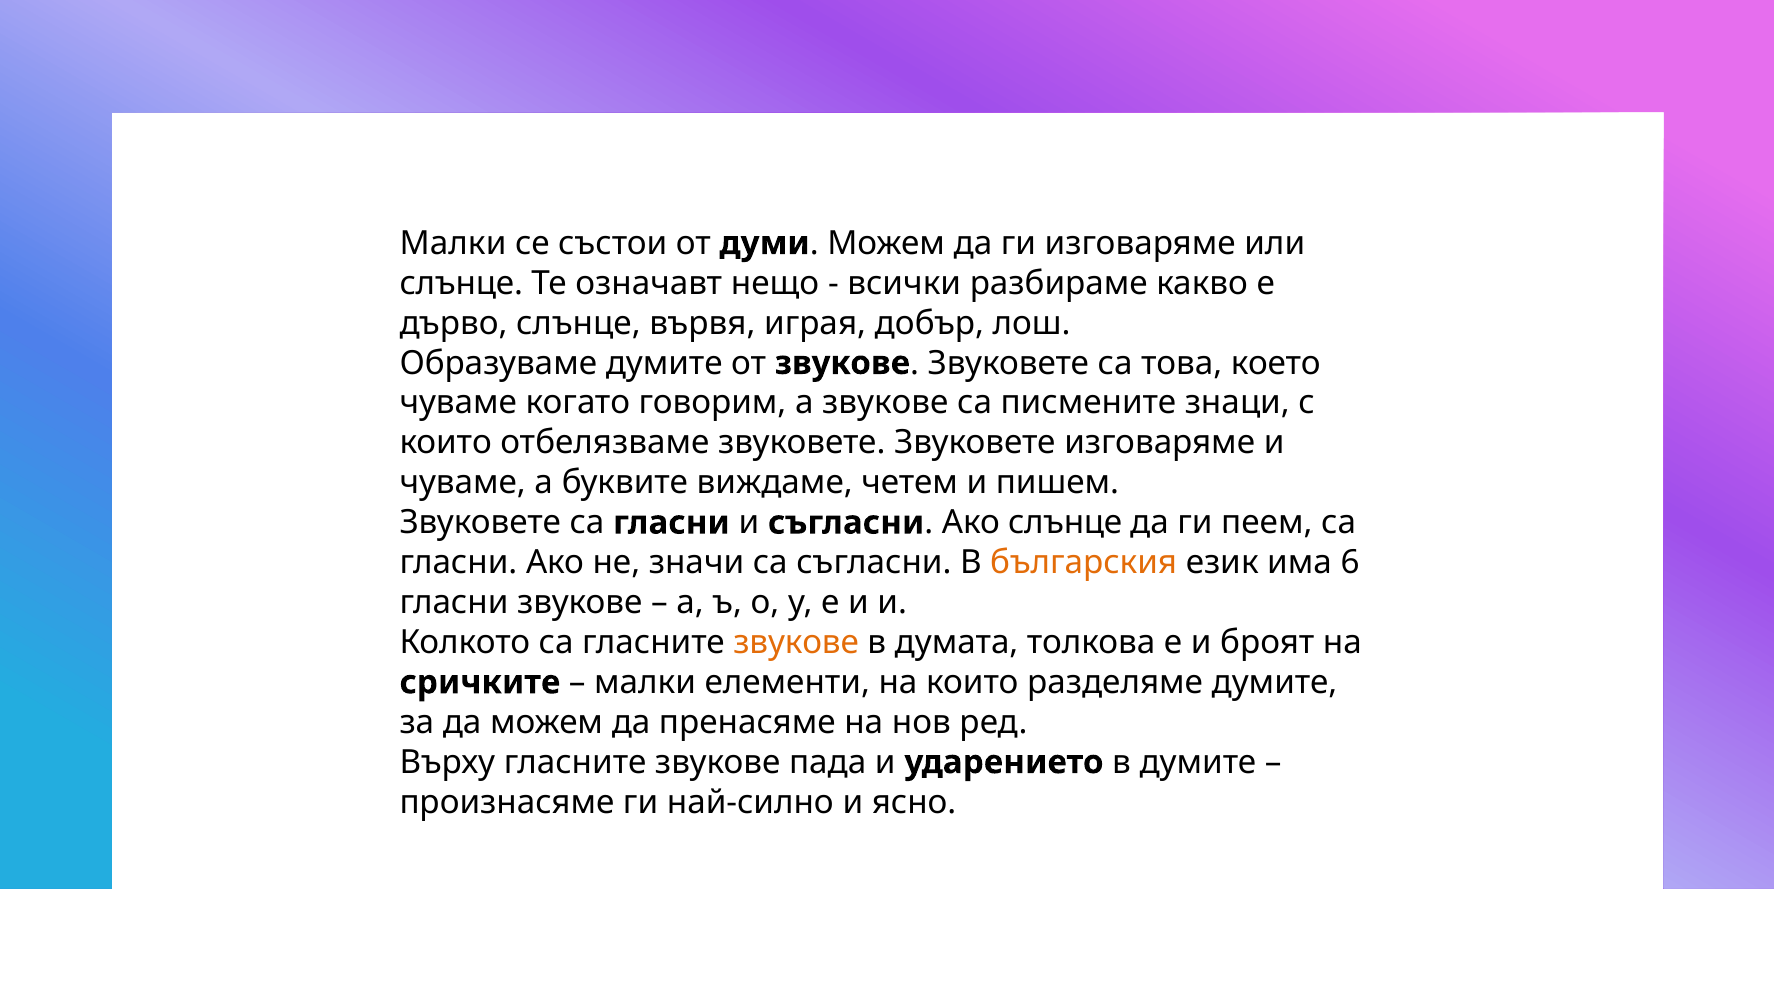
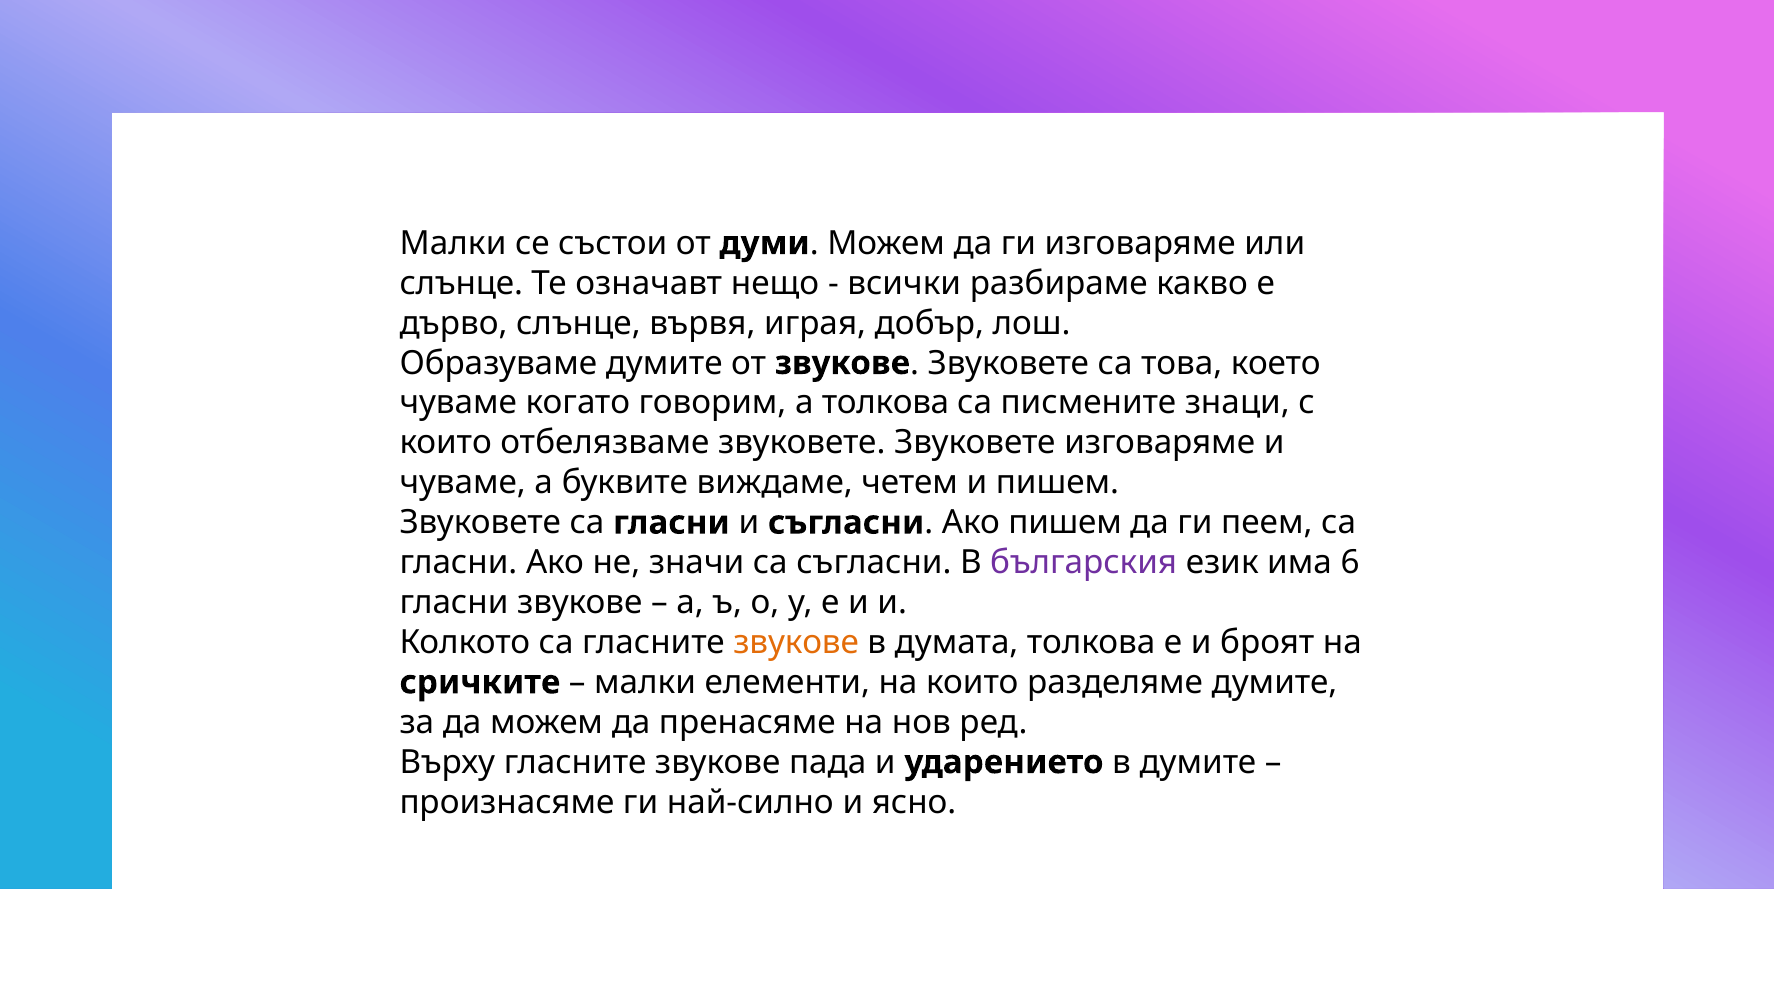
а звукове: звукове -> толкова (885, 403)
Ако слънце: слънце -> пишем (1065, 523)
българския colour: orange -> purple (1084, 563)
